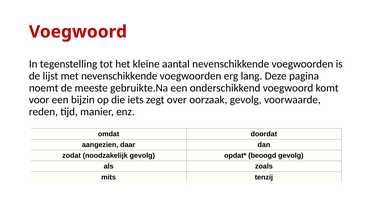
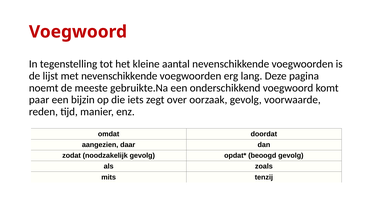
voor: voor -> paar (39, 100)
